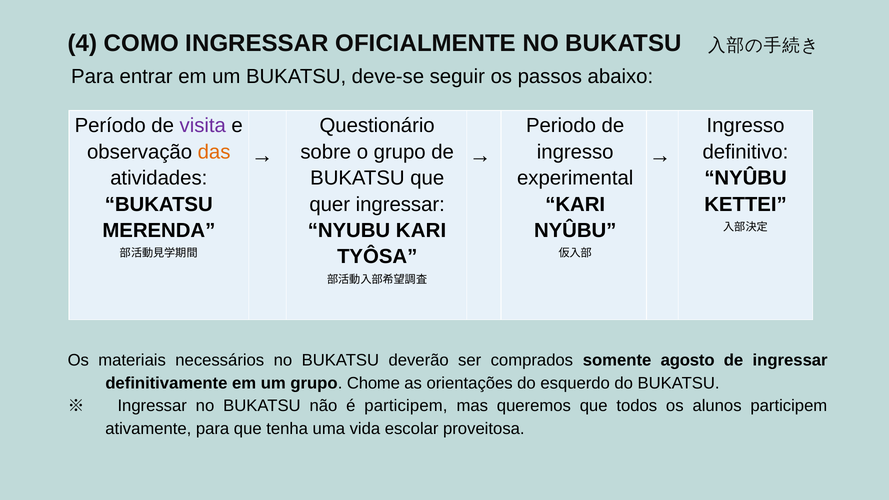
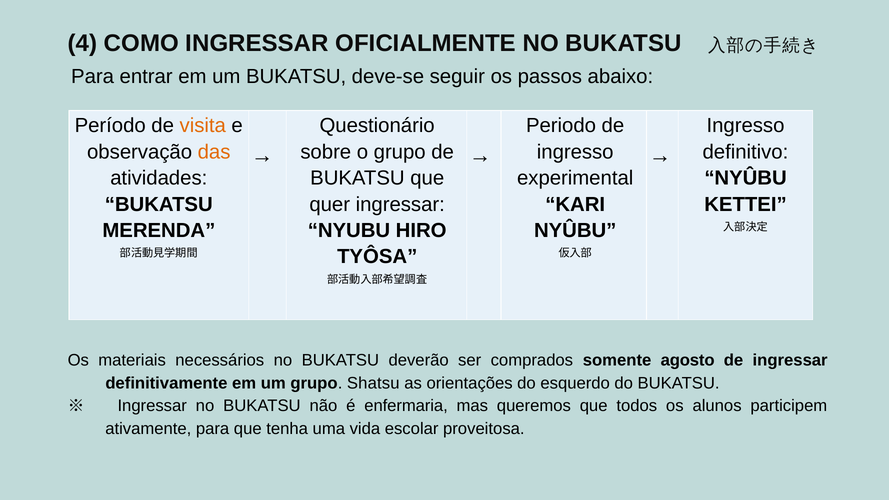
visita colour: purple -> orange (203, 126)
NYUBU KARI: KARI -> HIRO (421, 231)
Chome: Chome -> Shatsu (373, 383)
é participem: participem -> enfermaria (406, 406)
